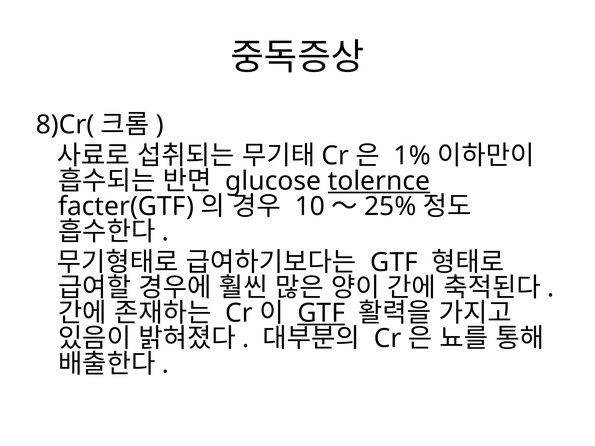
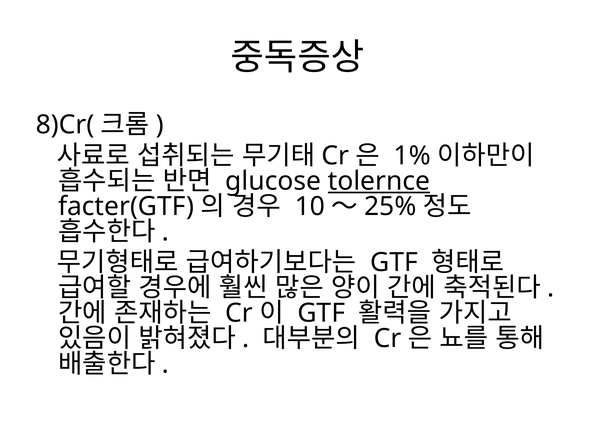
GTF underline: present -> none (321, 313)
